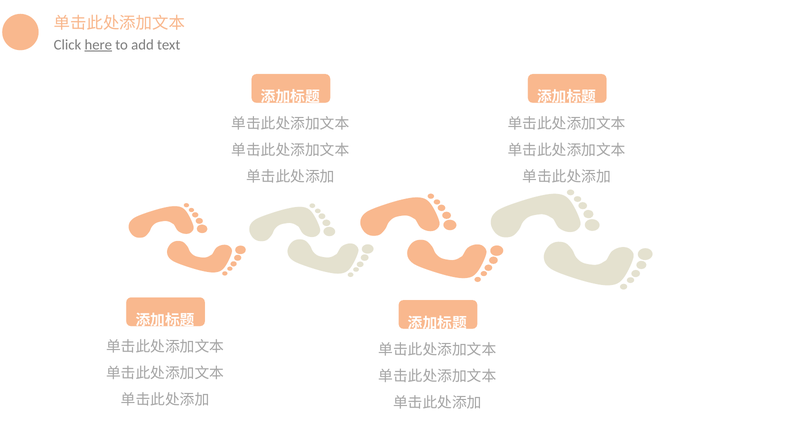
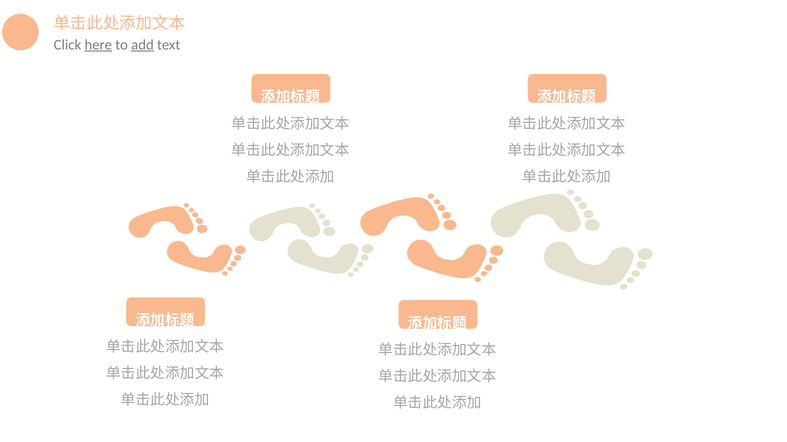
add underline: none -> present (142, 45)
